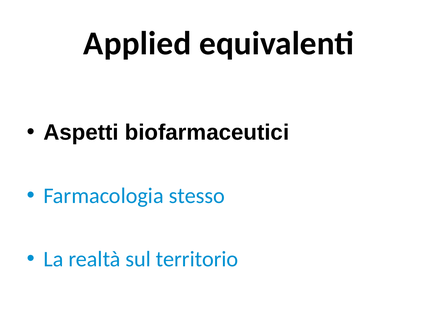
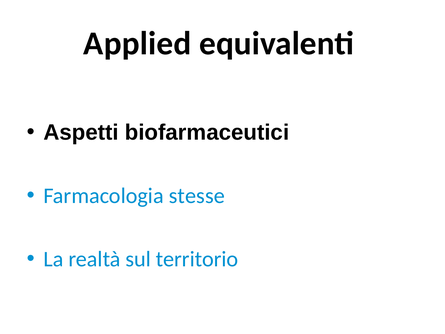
stesso: stesso -> stesse (197, 196)
